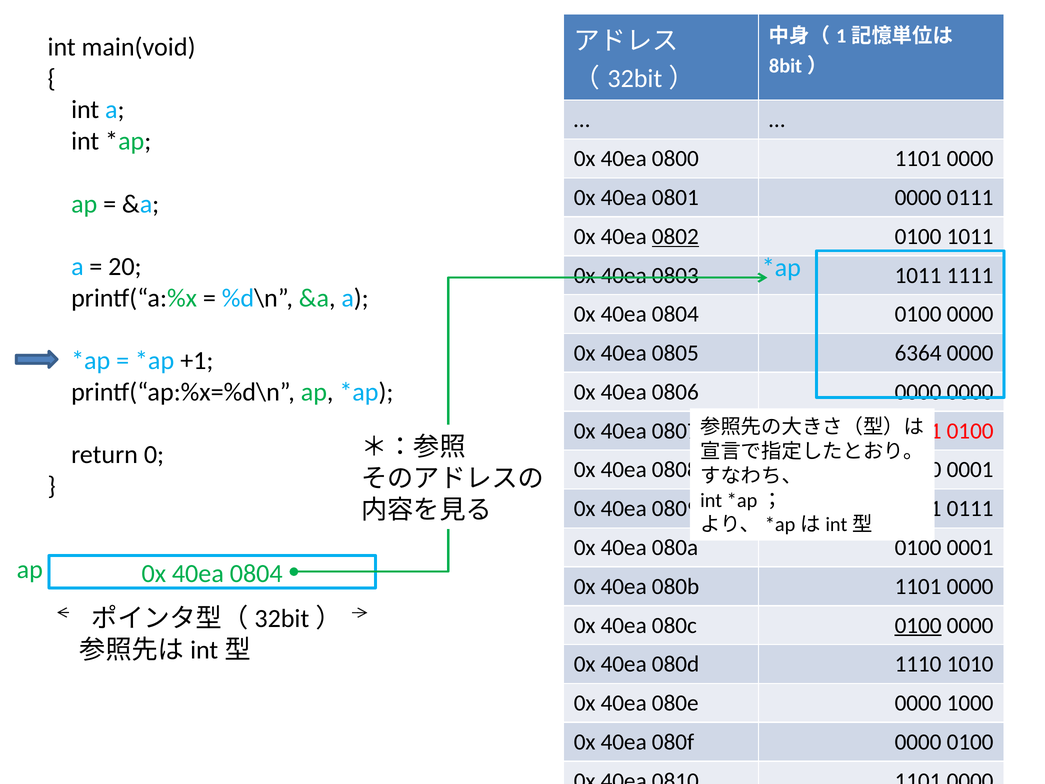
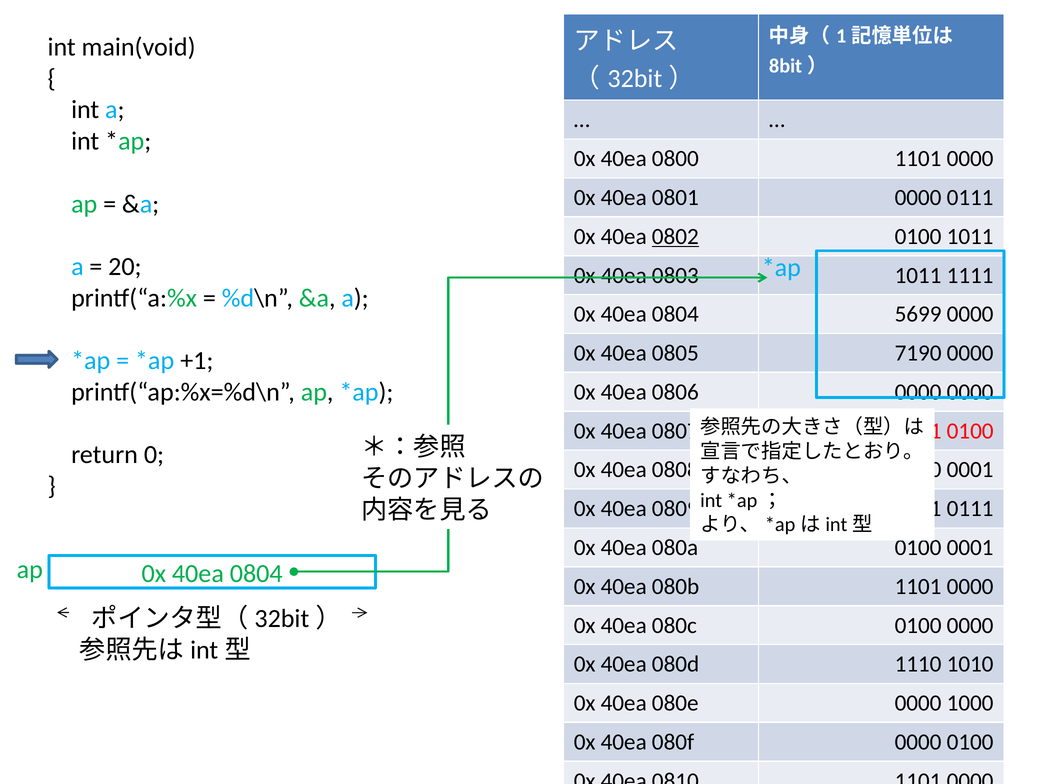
0804 0100: 0100 -> 5699 (918, 314)
6364: 6364 -> 7190 (918, 353)
0100 underline: present -> none (918, 625)
